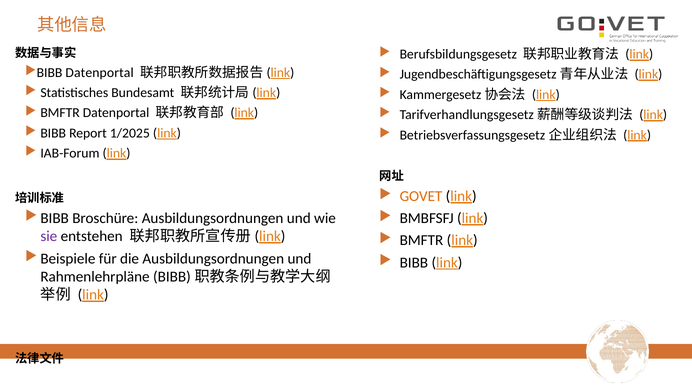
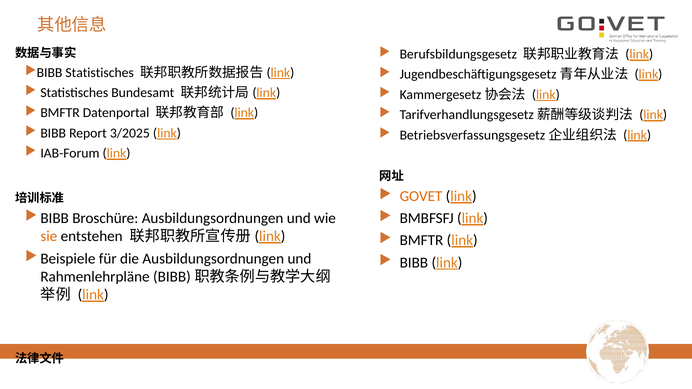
Datenportal: Datenportal -> Statistisches (100, 73)
1/2025: 1/2025 -> 3/2025 (130, 133)
sie colour: purple -> orange (49, 237)
